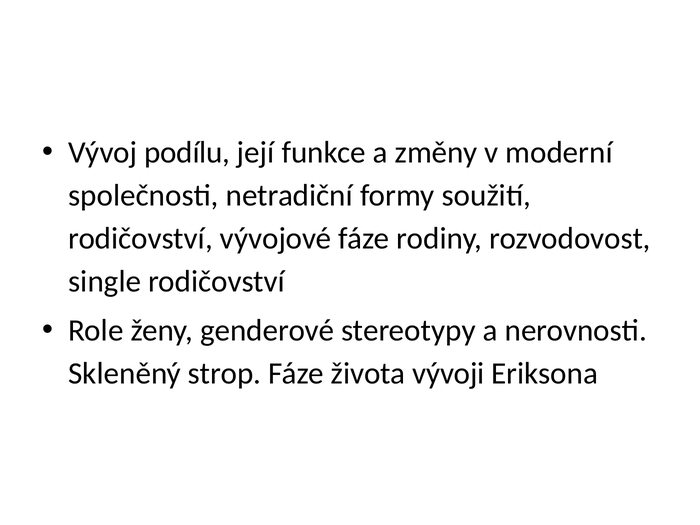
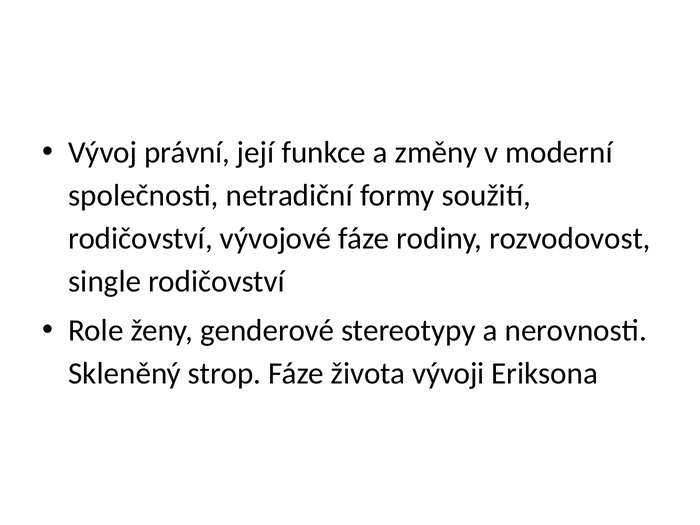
podílu: podílu -> právní (187, 152)
